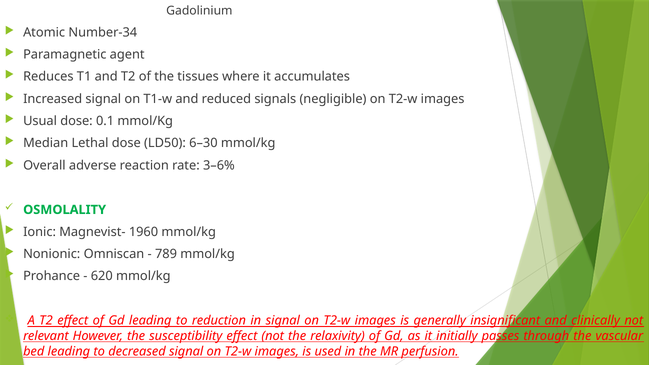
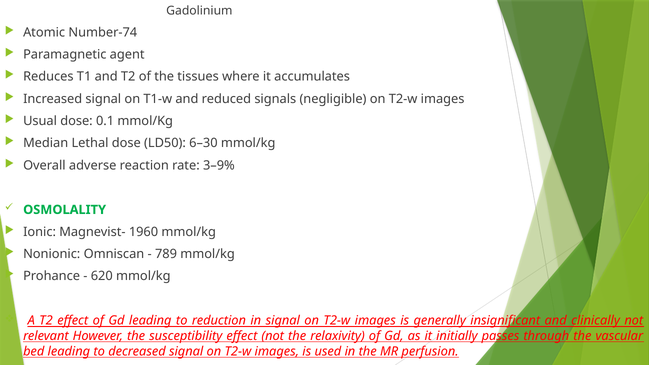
Number-34: Number-34 -> Number-74 (103, 32)
3–6%: 3–6% -> 3–9% (219, 165)
